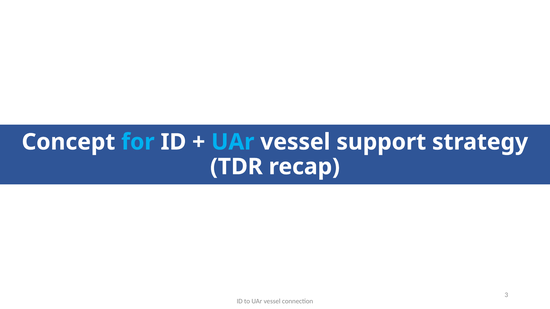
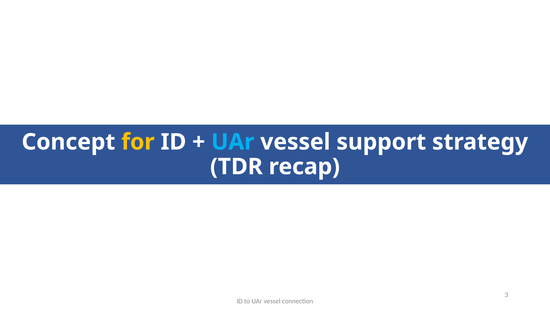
for colour: light blue -> yellow (138, 142)
